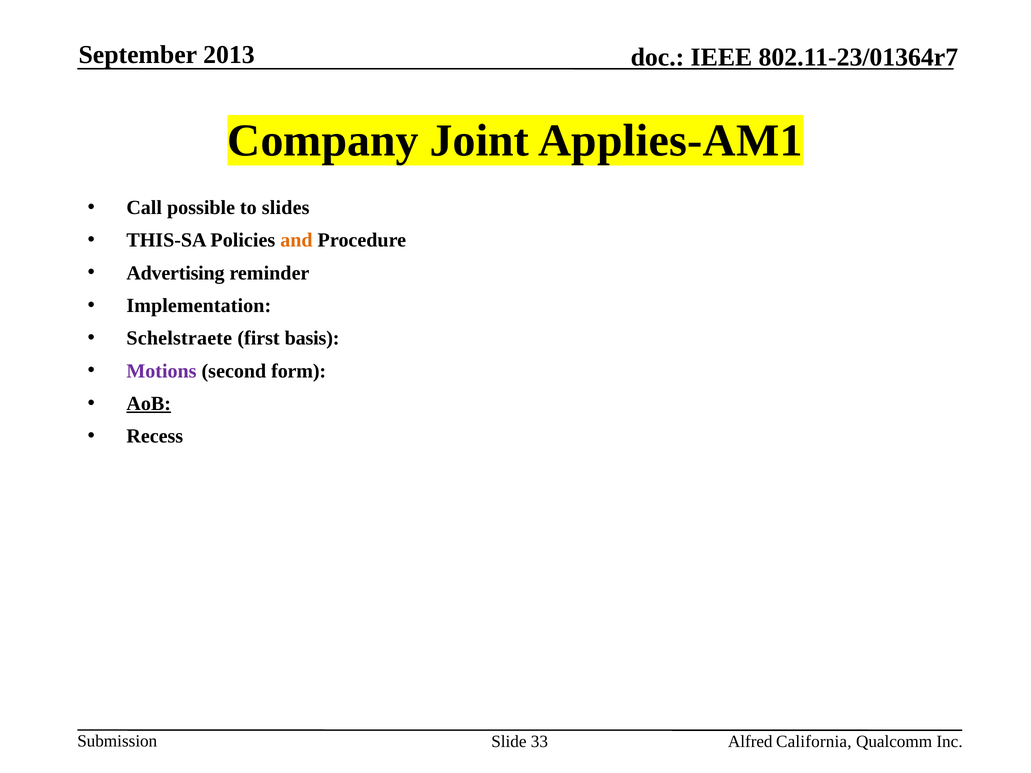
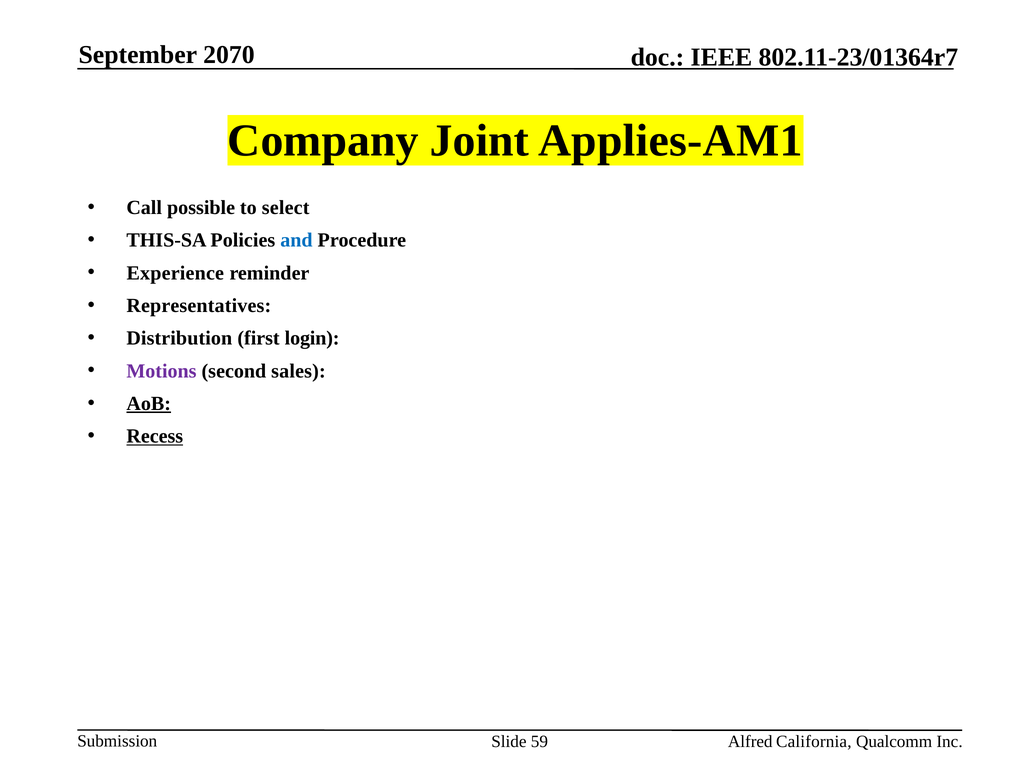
2013: 2013 -> 2070 (229, 55)
slides: slides -> select (286, 208)
and colour: orange -> blue (296, 240)
Advertising: Advertising -> Experience (175, 273)
Implementation: Implementation -> Representatives (199, 306)
Schelstraete: Schelstraete -> Distribution (179, 338)
basis: basis -> login (312, 338)
form: form -> sales (298, 371)
Recess underline: none -> present (155, 436)
33: 33 -> 59 (539, 742)
